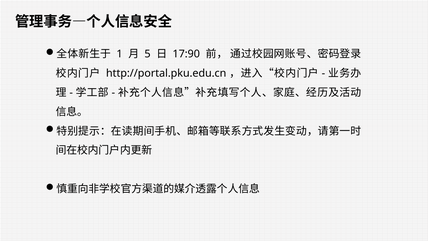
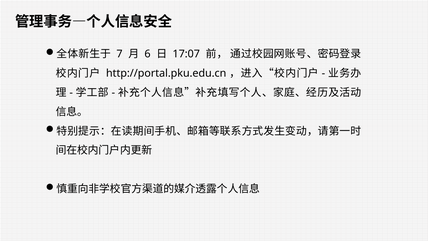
1: 1 -> 7 (119, 54)
5: 5 -> 6 (148, 54)
17:90: 17:90 -> 17:07 (186, 54)
